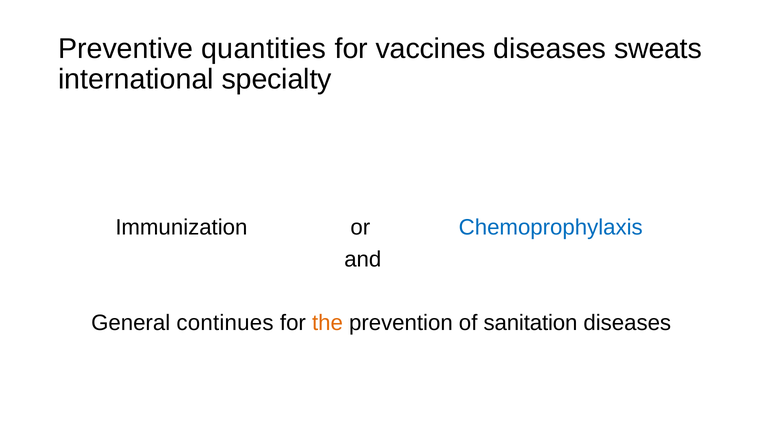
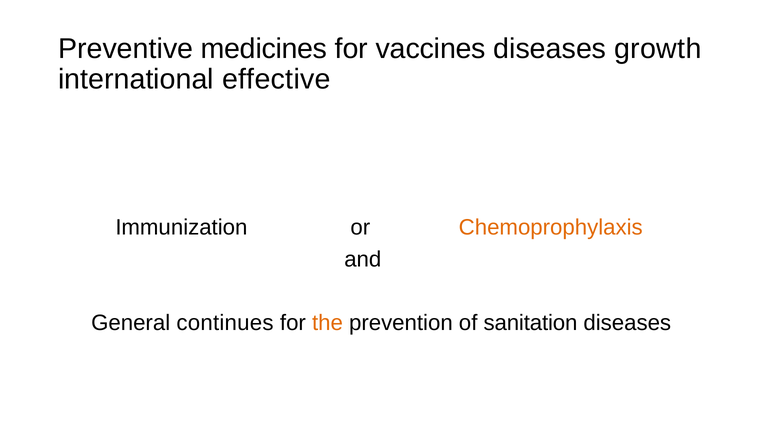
quantities: quantities -> medicines (264, 49)
sweats: sweats -> growth (658, 49)
specialty: specialty -> effective (276, 80)
Chemoprophylaxis colour: blue -> orange (551, 227)
